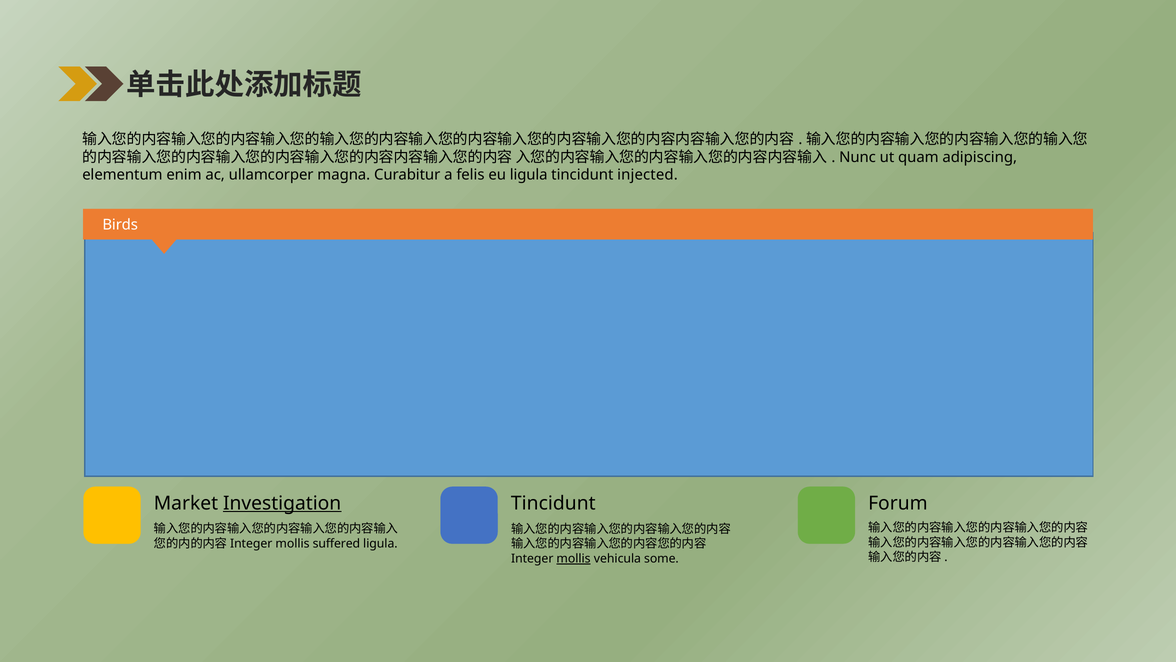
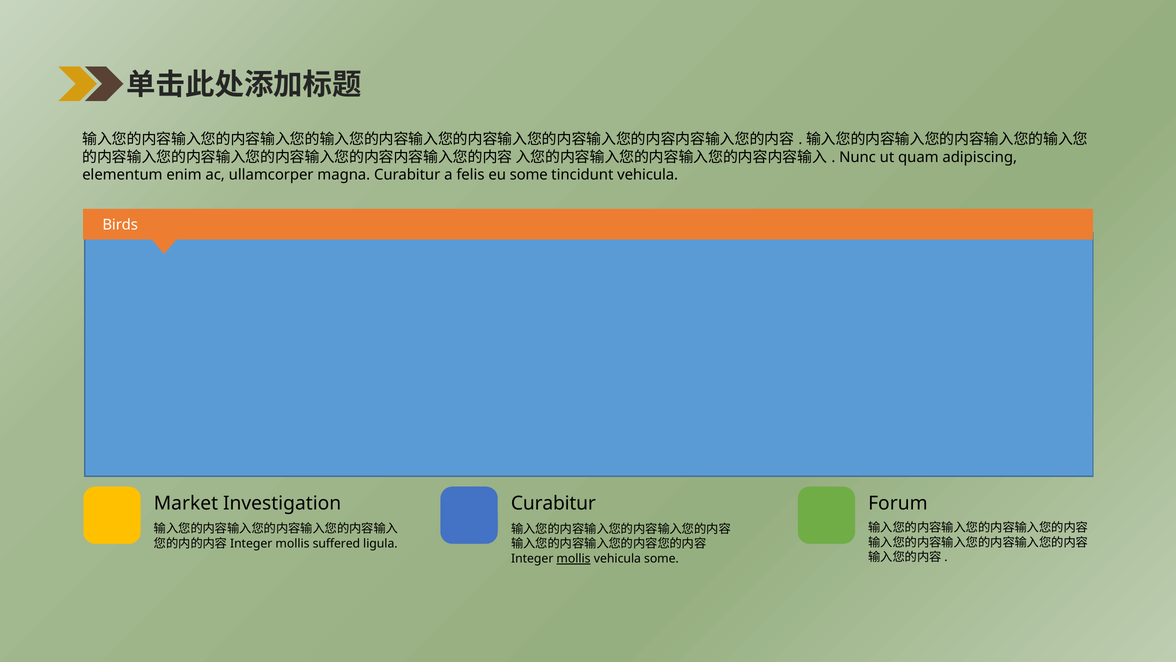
eu ligula: ligula -> some (529, 175)
tincidunt injected: injected -> vehicula (648, 175)
Investigation underline: present -> none (282, 503)
Tincidunt: Tincidunt -> Curabitur (553, 503)
